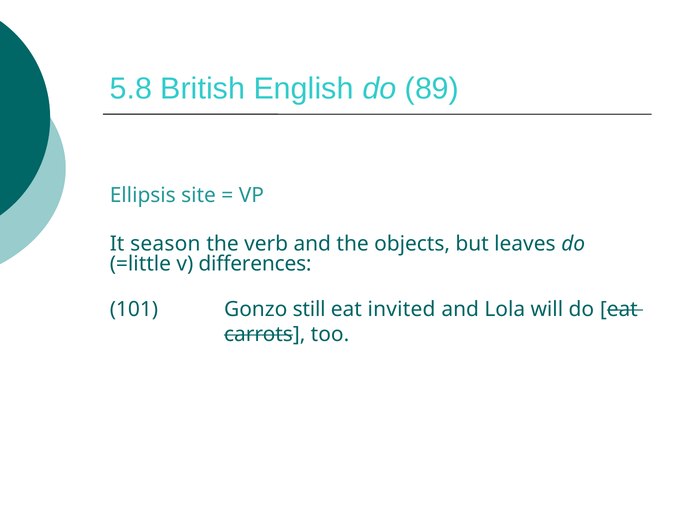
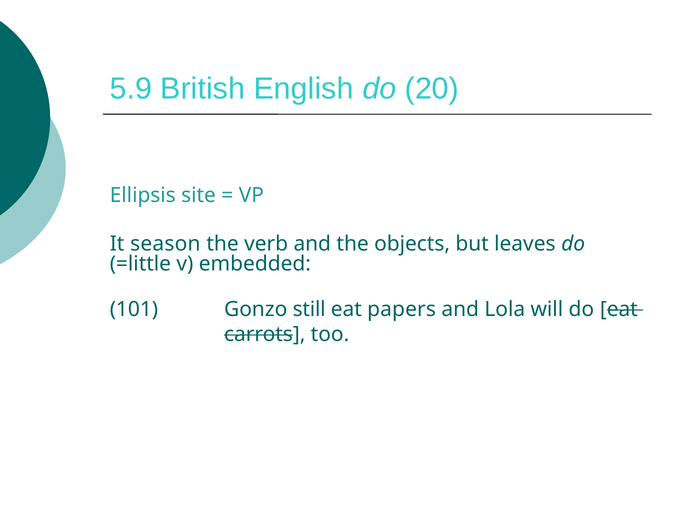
5.8: 5.8 -> 5.9 (131, 89)
89: 89 -> 20 (432, 89)
differences: differences -> embedded (255, 264)
invited: invited -> papers (402, 309)
